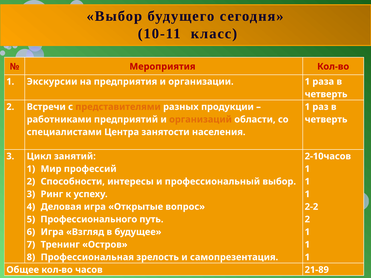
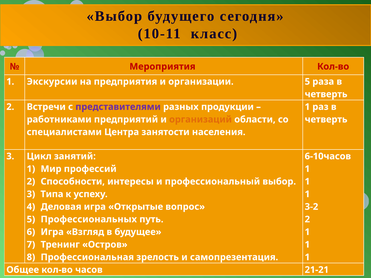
организации 1: 1 -> 5 (307, 82)
представителями colour: orange -> purple (118, 107)
2-10часов: 2-10часов -> 6-10часов (328, 156)
Ринг: Ринг -> Типа (52, 194)
2-2: 2-2 -> 3-2 (311, 207)
Профессионального: Профессионального -> Профессиональных (89, 220)
21-89: 21-89 -> 21-21 (317, 270)
